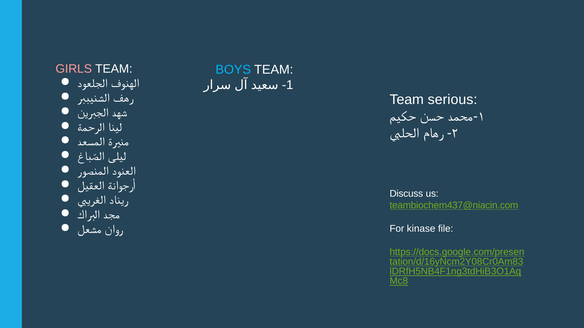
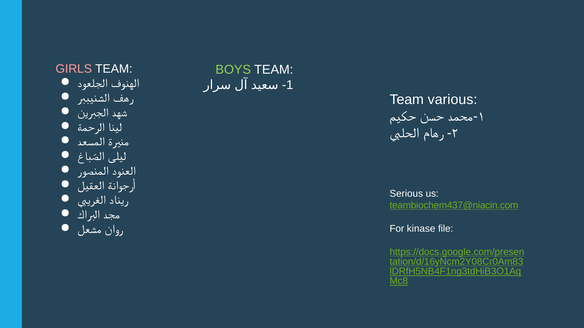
BOYS colour: light blue -> light green (233, 70)
serious: serious -> various (453, 100)
Discuss: Discuss -> Serious (406, 194)
